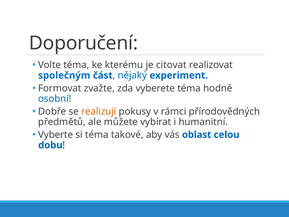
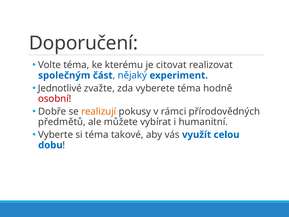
Formovat: Formovat -> Jednotlivé (60, 88)
osobní colour: blue -> red (55, 99)
oblast: oblast -> využít (197, 135)
